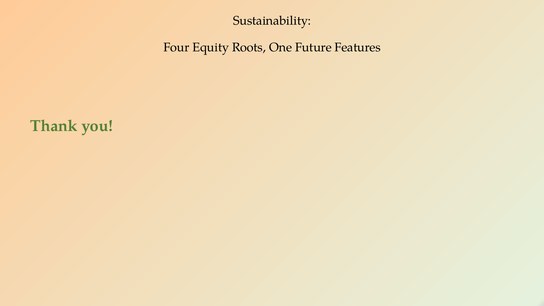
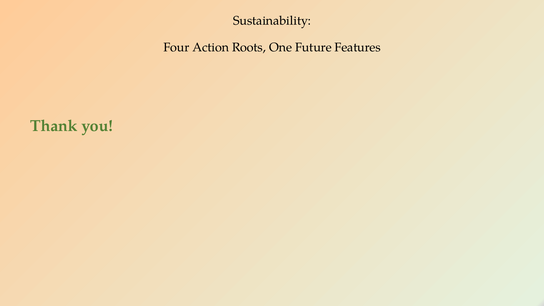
Equity: Equity -> Action (211, 47)
